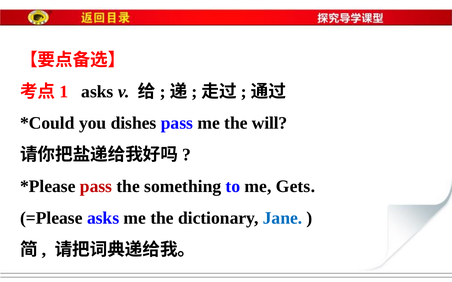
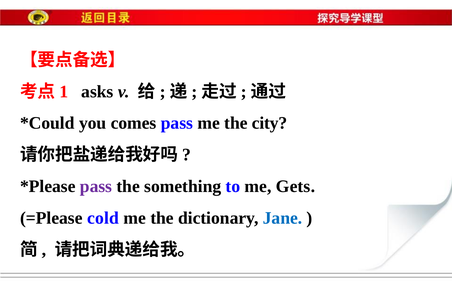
dishes: dishes -> comes (134, 123)
will: will -> city (270, 123)
pass colour: red -> purple (96, 187)
=Please asks: asks -> cold (103, 218)
